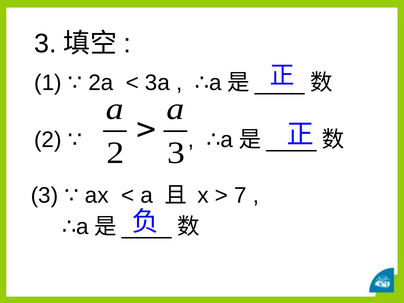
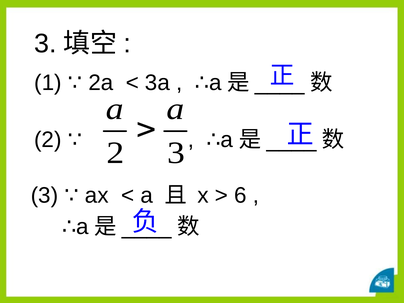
7: 7 -> 6 (240, 195)
